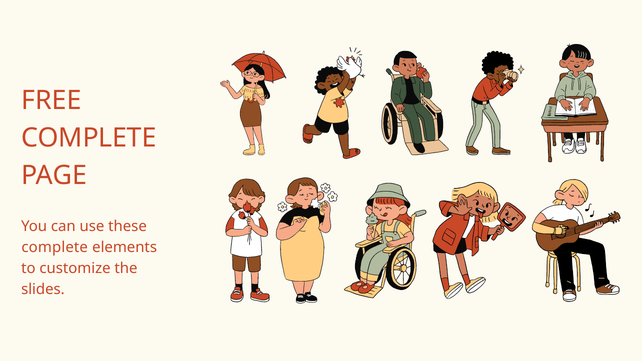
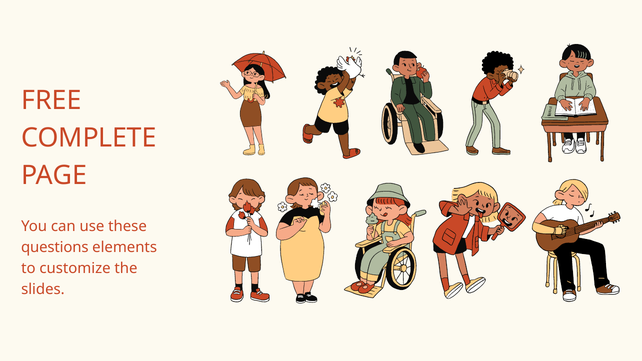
complete: complete -> questions (55, 247)
